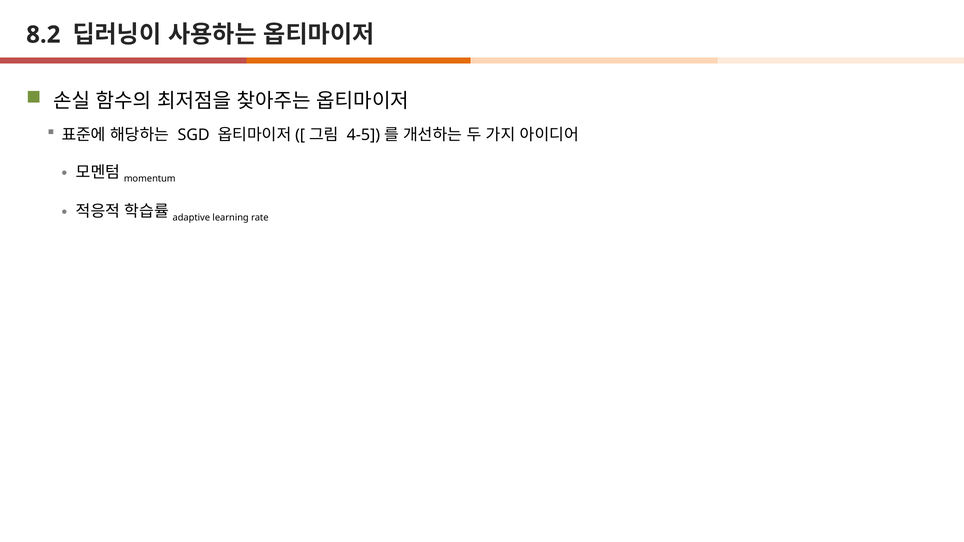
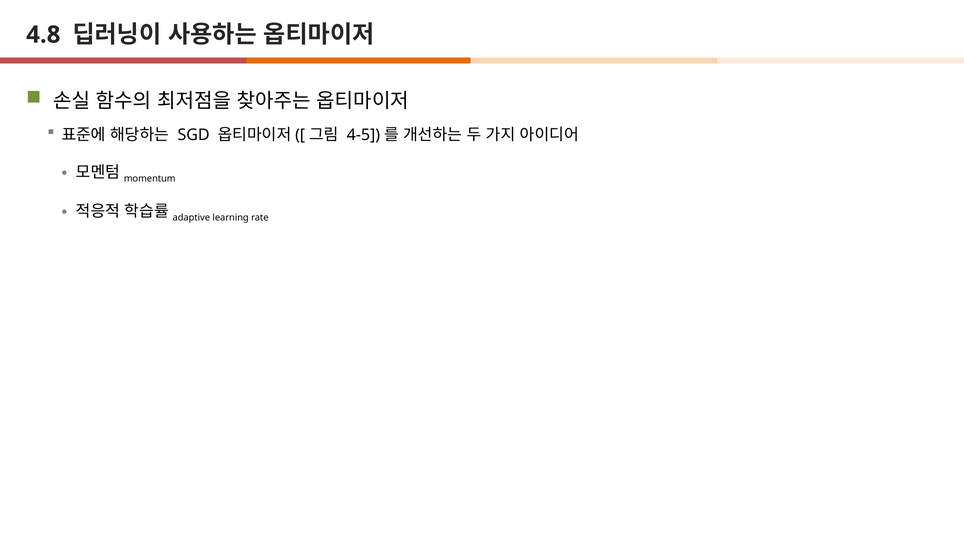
8.2: 8.2 -> 4.8 (43, 35)
